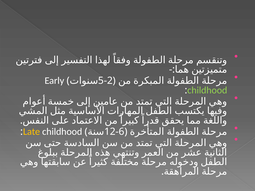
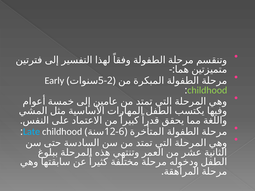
Late colour: yellow -> light blue (32, 132)
